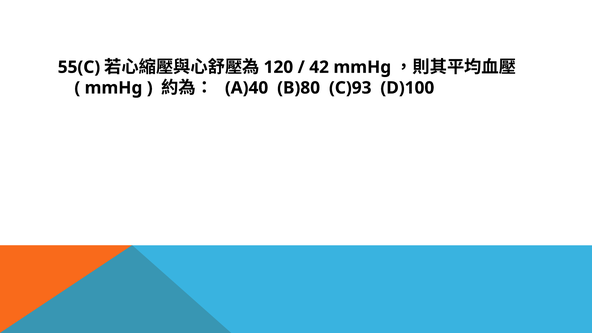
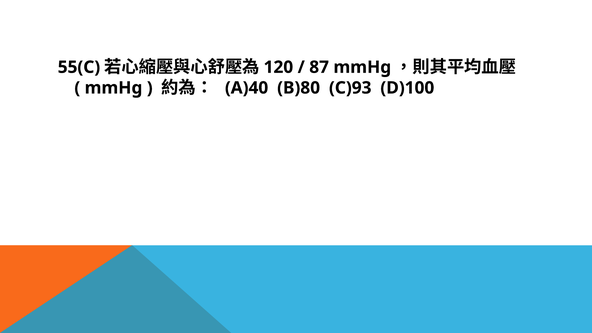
42: 42 -> 87 (319, 67)
